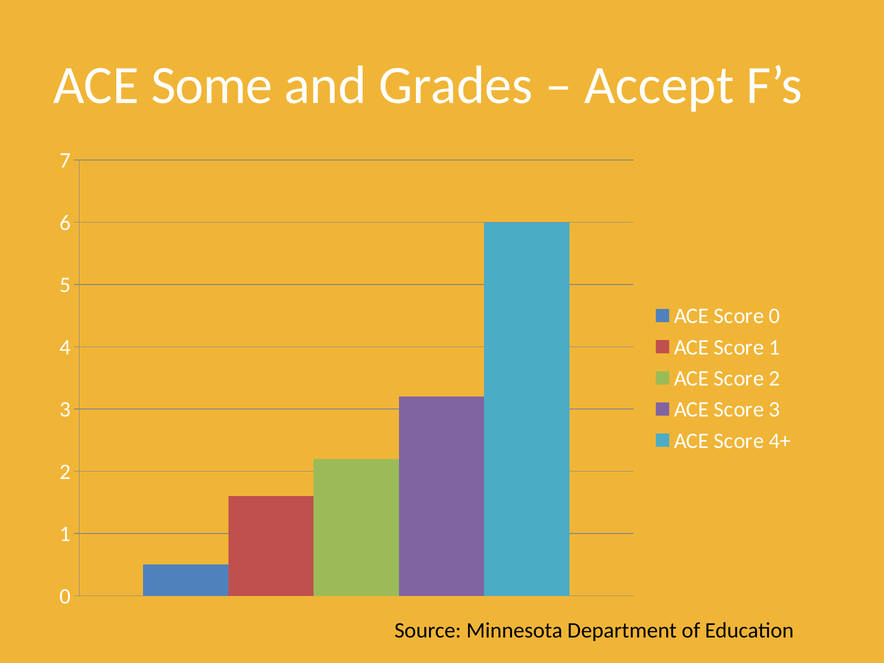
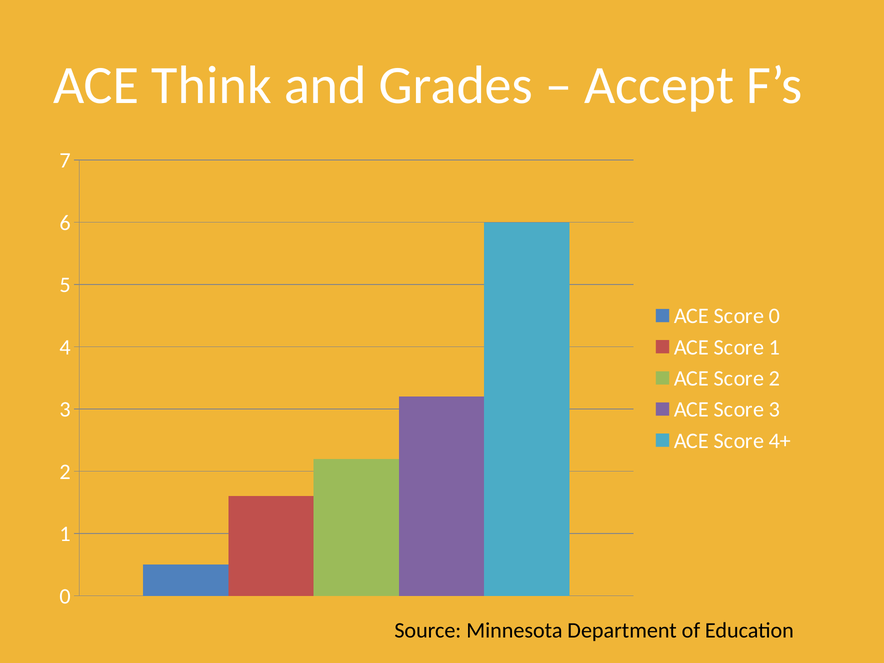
Some: Some -> Think (211, 86)
